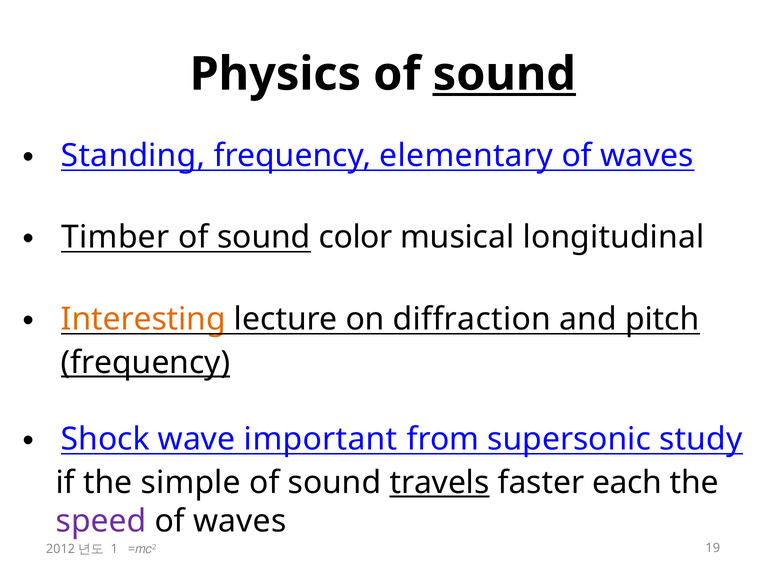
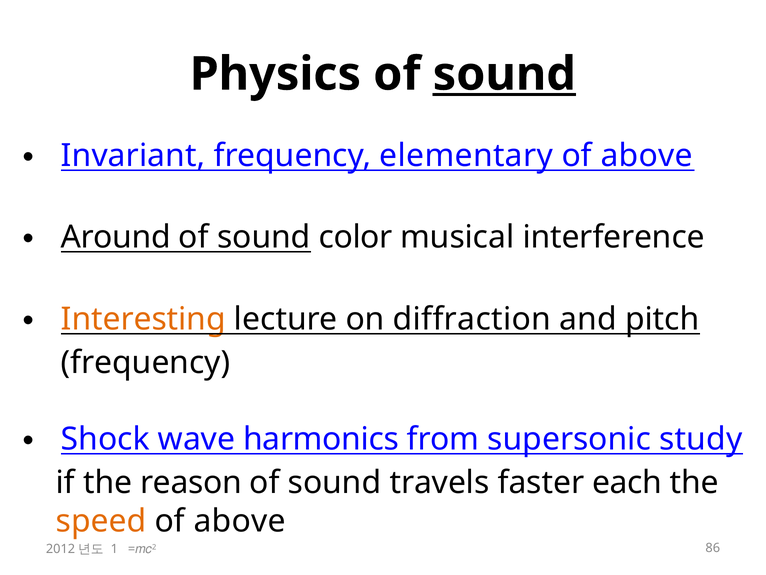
Standing: Standing -> Invariant (133, 156)
waves: waves -> above (647, 156)
Timber: Timber -> Around (116, 237)
longitudinal: longitudinal -> interference (614, 237)
frequency underline: present -> none (145, 362)
important: important -> harmonics (321, 439)
simple: simple -> reason (191, 482)
travels underline: present -> none (440, 482)
speed colour: purple -> orange (101, 521)
waves: waves -> above (240, 521)
19: 19 -> 86 (713, 548)
